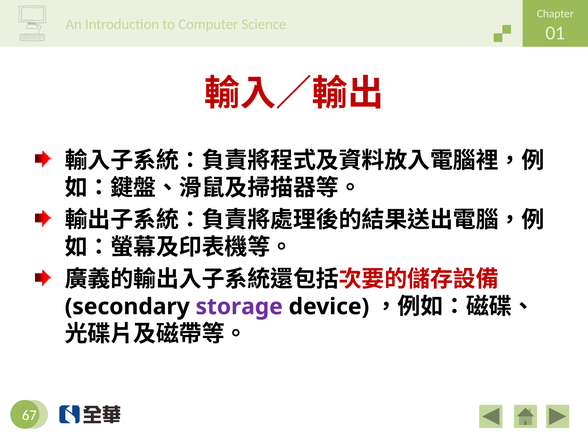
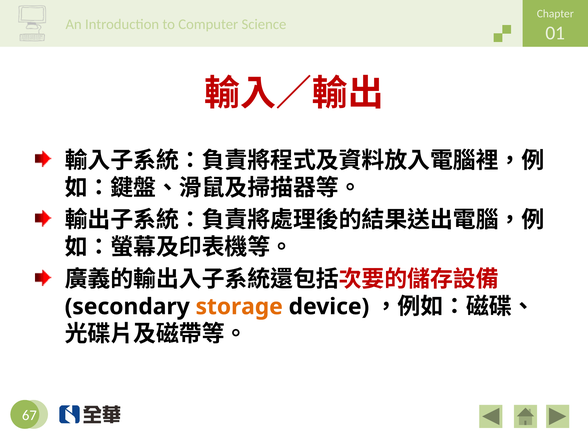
storage colour: purple -> orange (239, 307)
